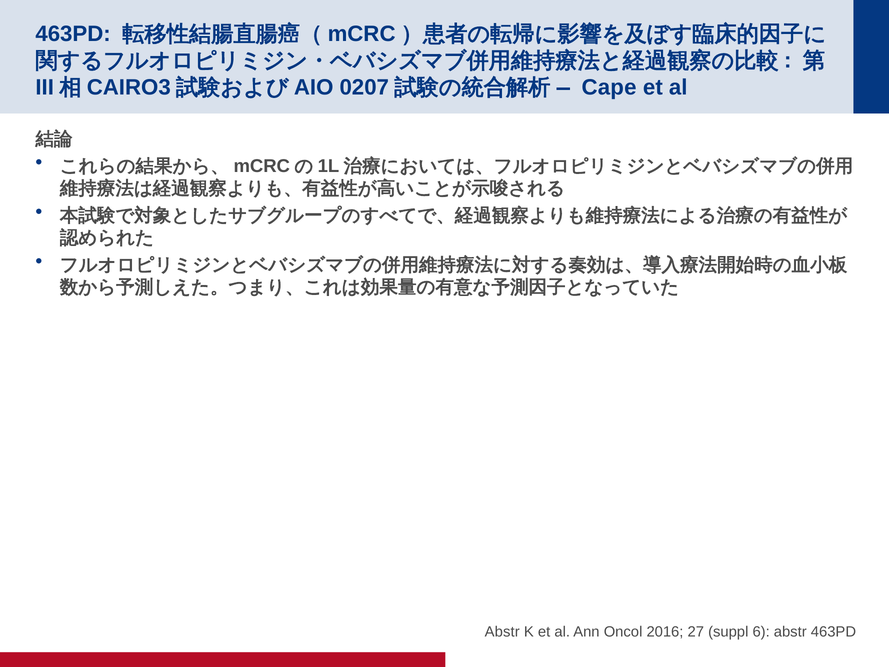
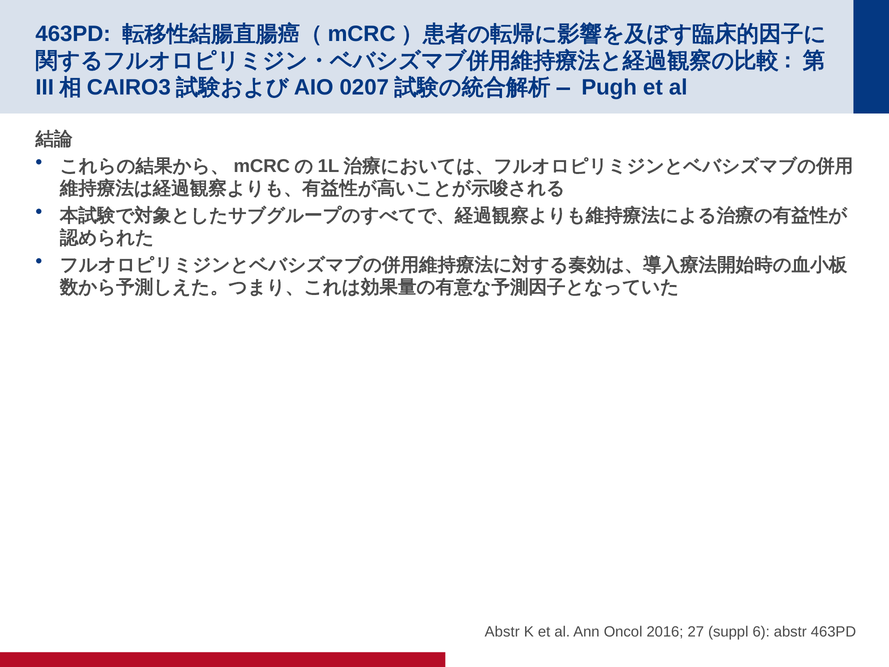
Cape: Cape -> Pugh (609, 87)
